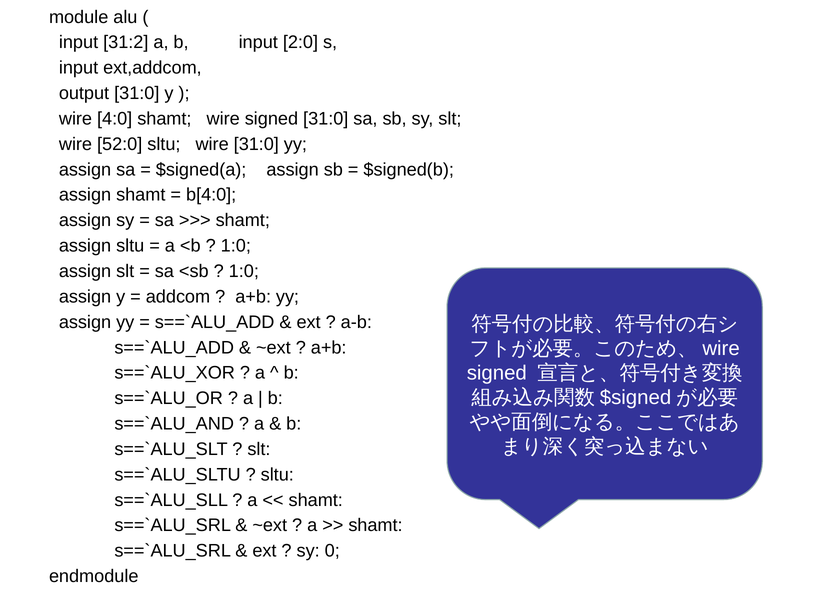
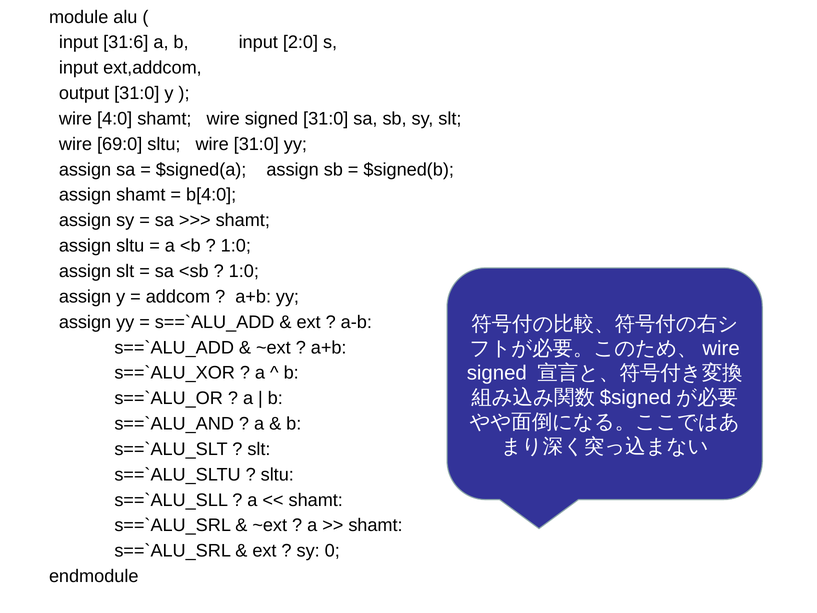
31:2: 31:2 -> 31:6 (126, 42)
52:0: 52:0 -> 69:0 (120, 144)
